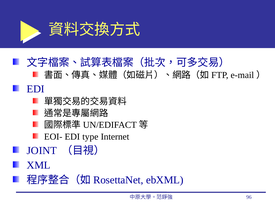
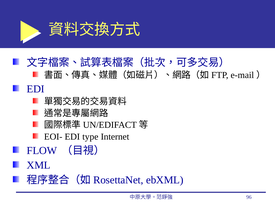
JOINT: JOINT -> FLOW (42, 151)
